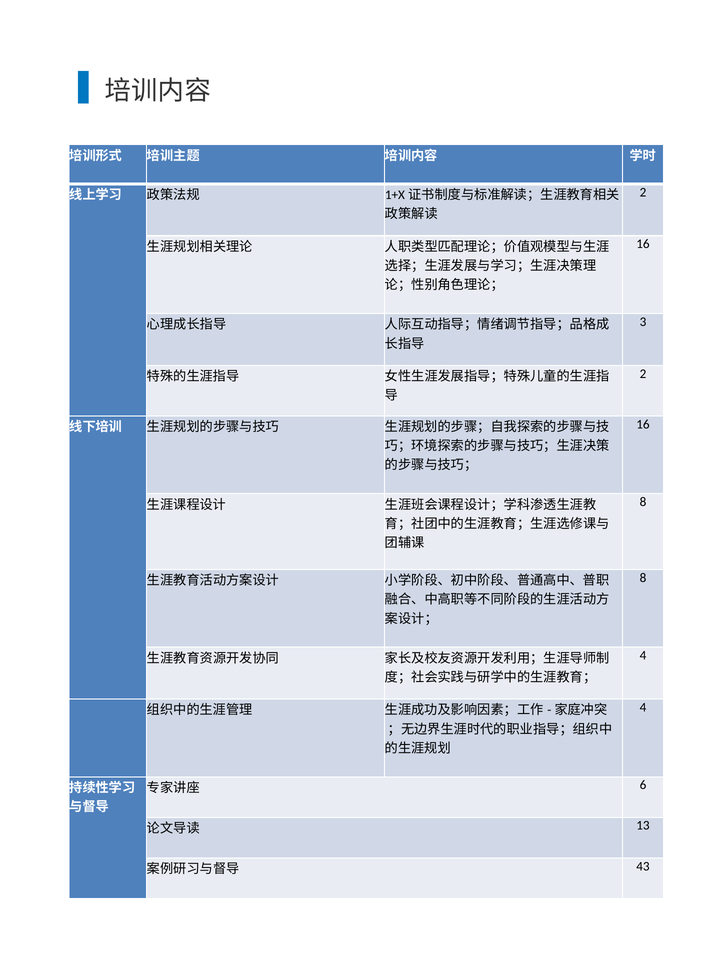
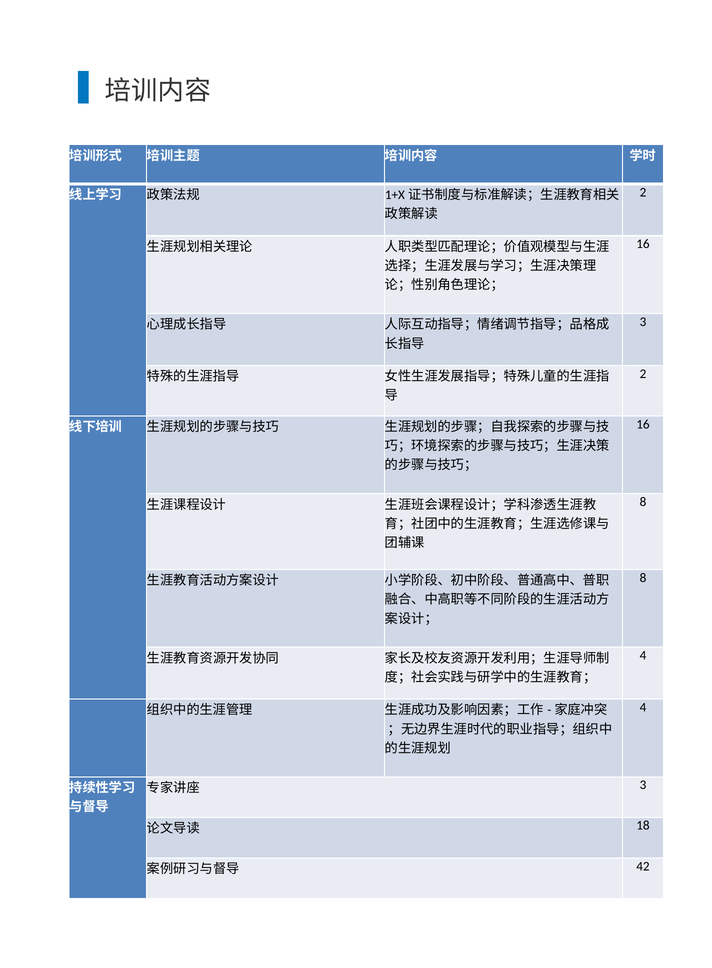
6: 6 -> 3 (643, 784)
13: 13 -> 18 (643, 825)
43: 43 -> 42 (643, 865)
